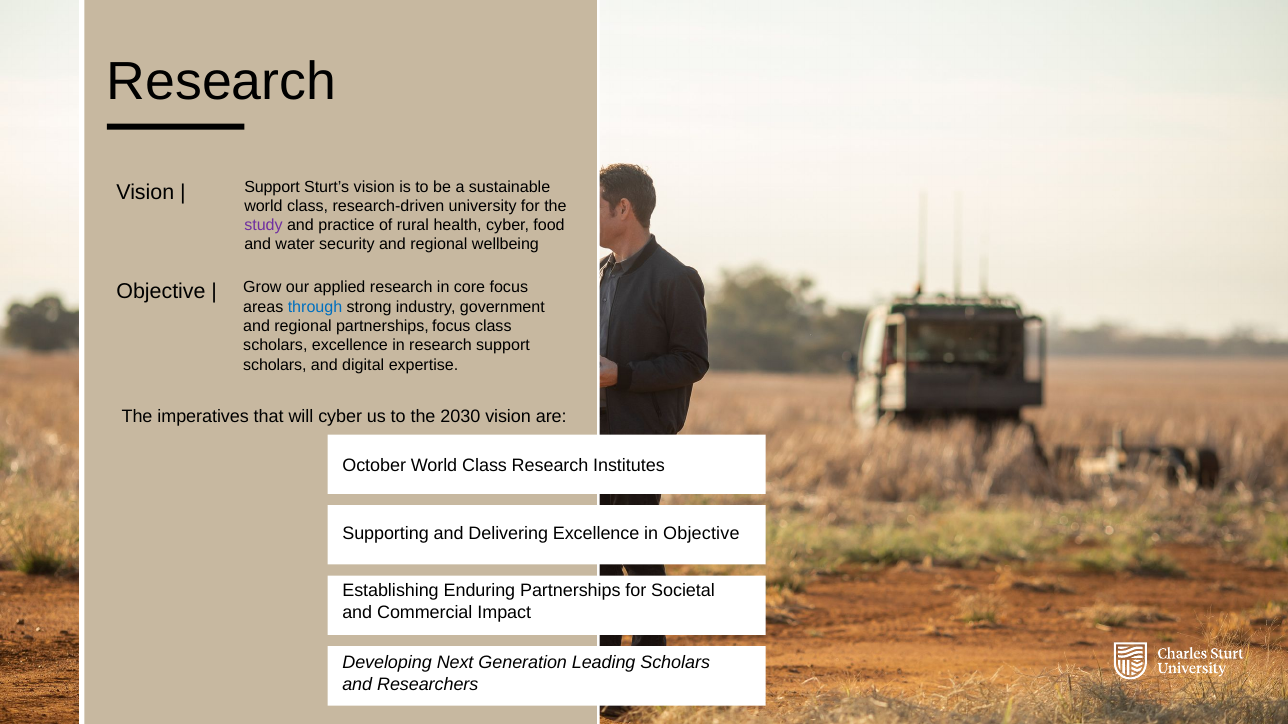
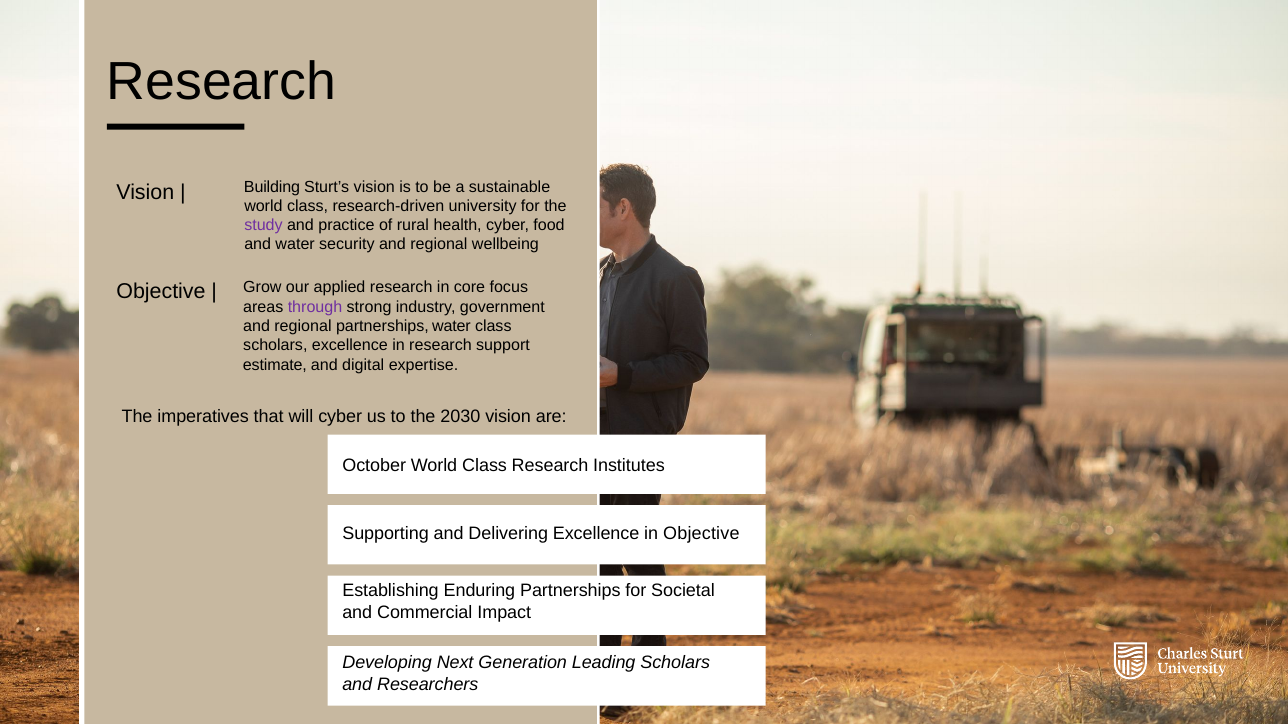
Support: Support -> Building (272, 187)
through colour: blue -> purple (315, 307)
partnerships focus: focus -> water (451, 326)
scholars: scholars -> estimate (275, 365)
